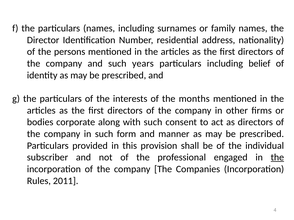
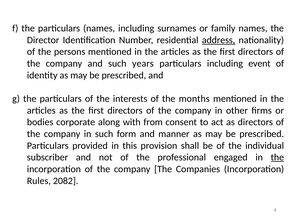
address underline: none -> present (219, 40)
belief: belief -> event (259, 64)
with such: such -> from (153, 122)
2011: 2011 -> 2082 (66, 181)
